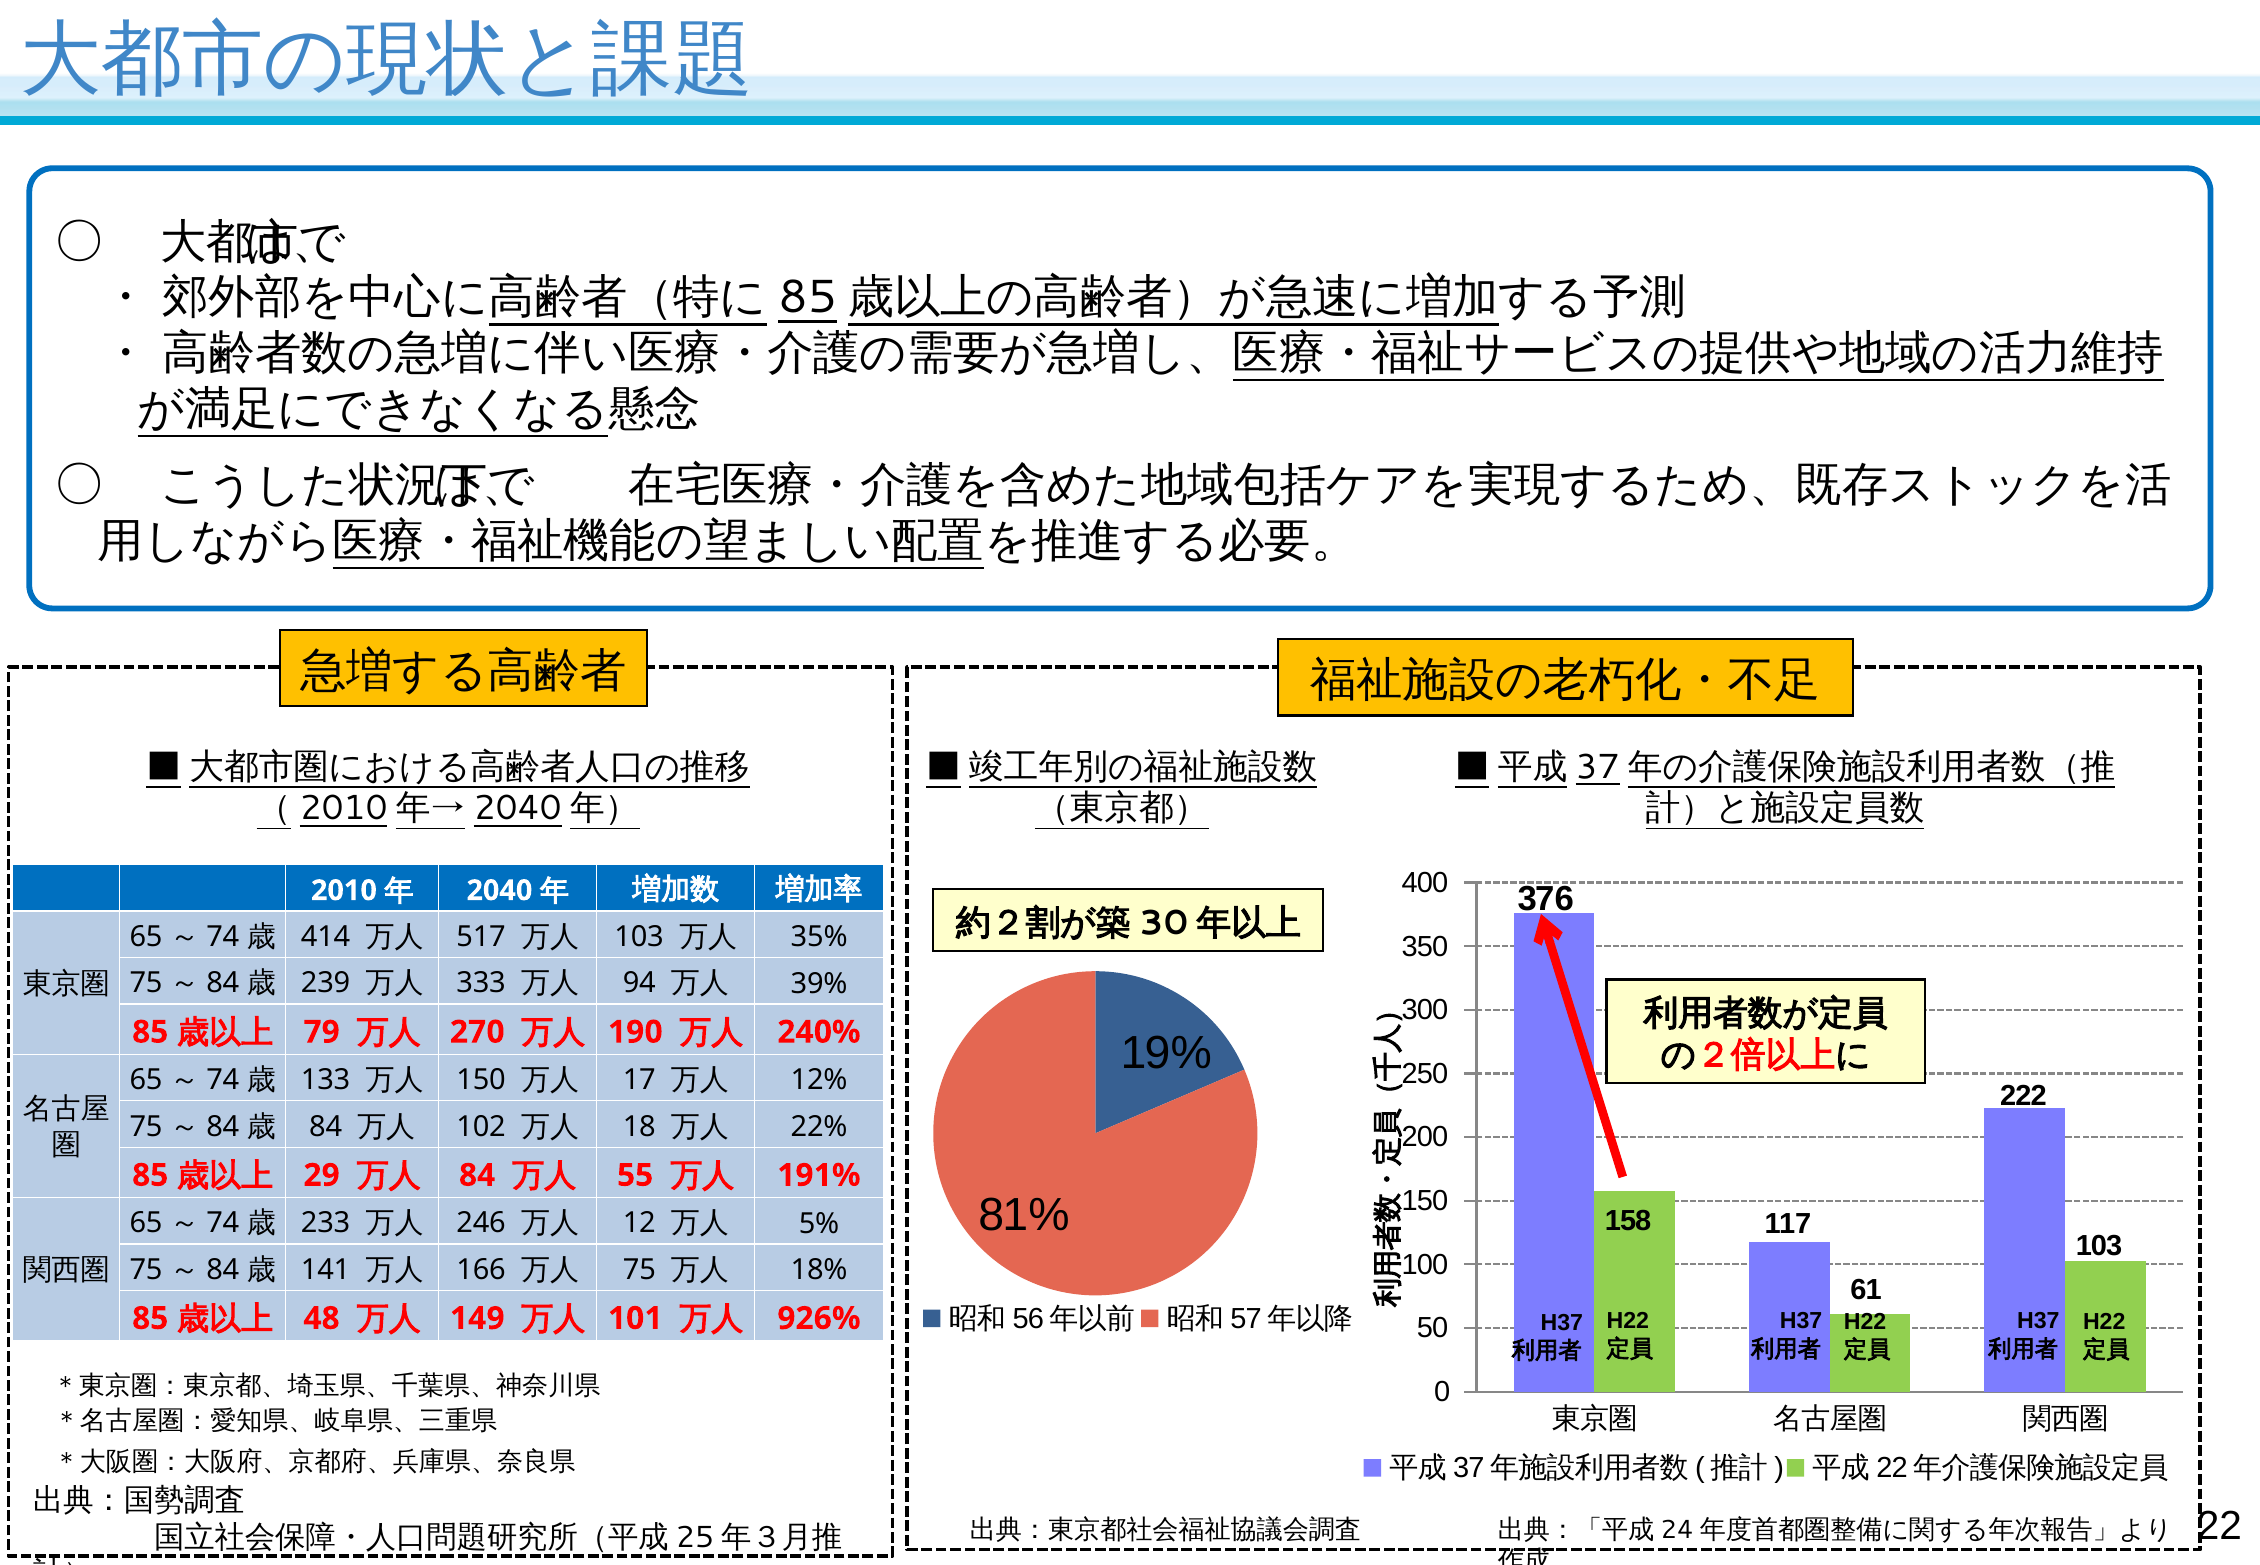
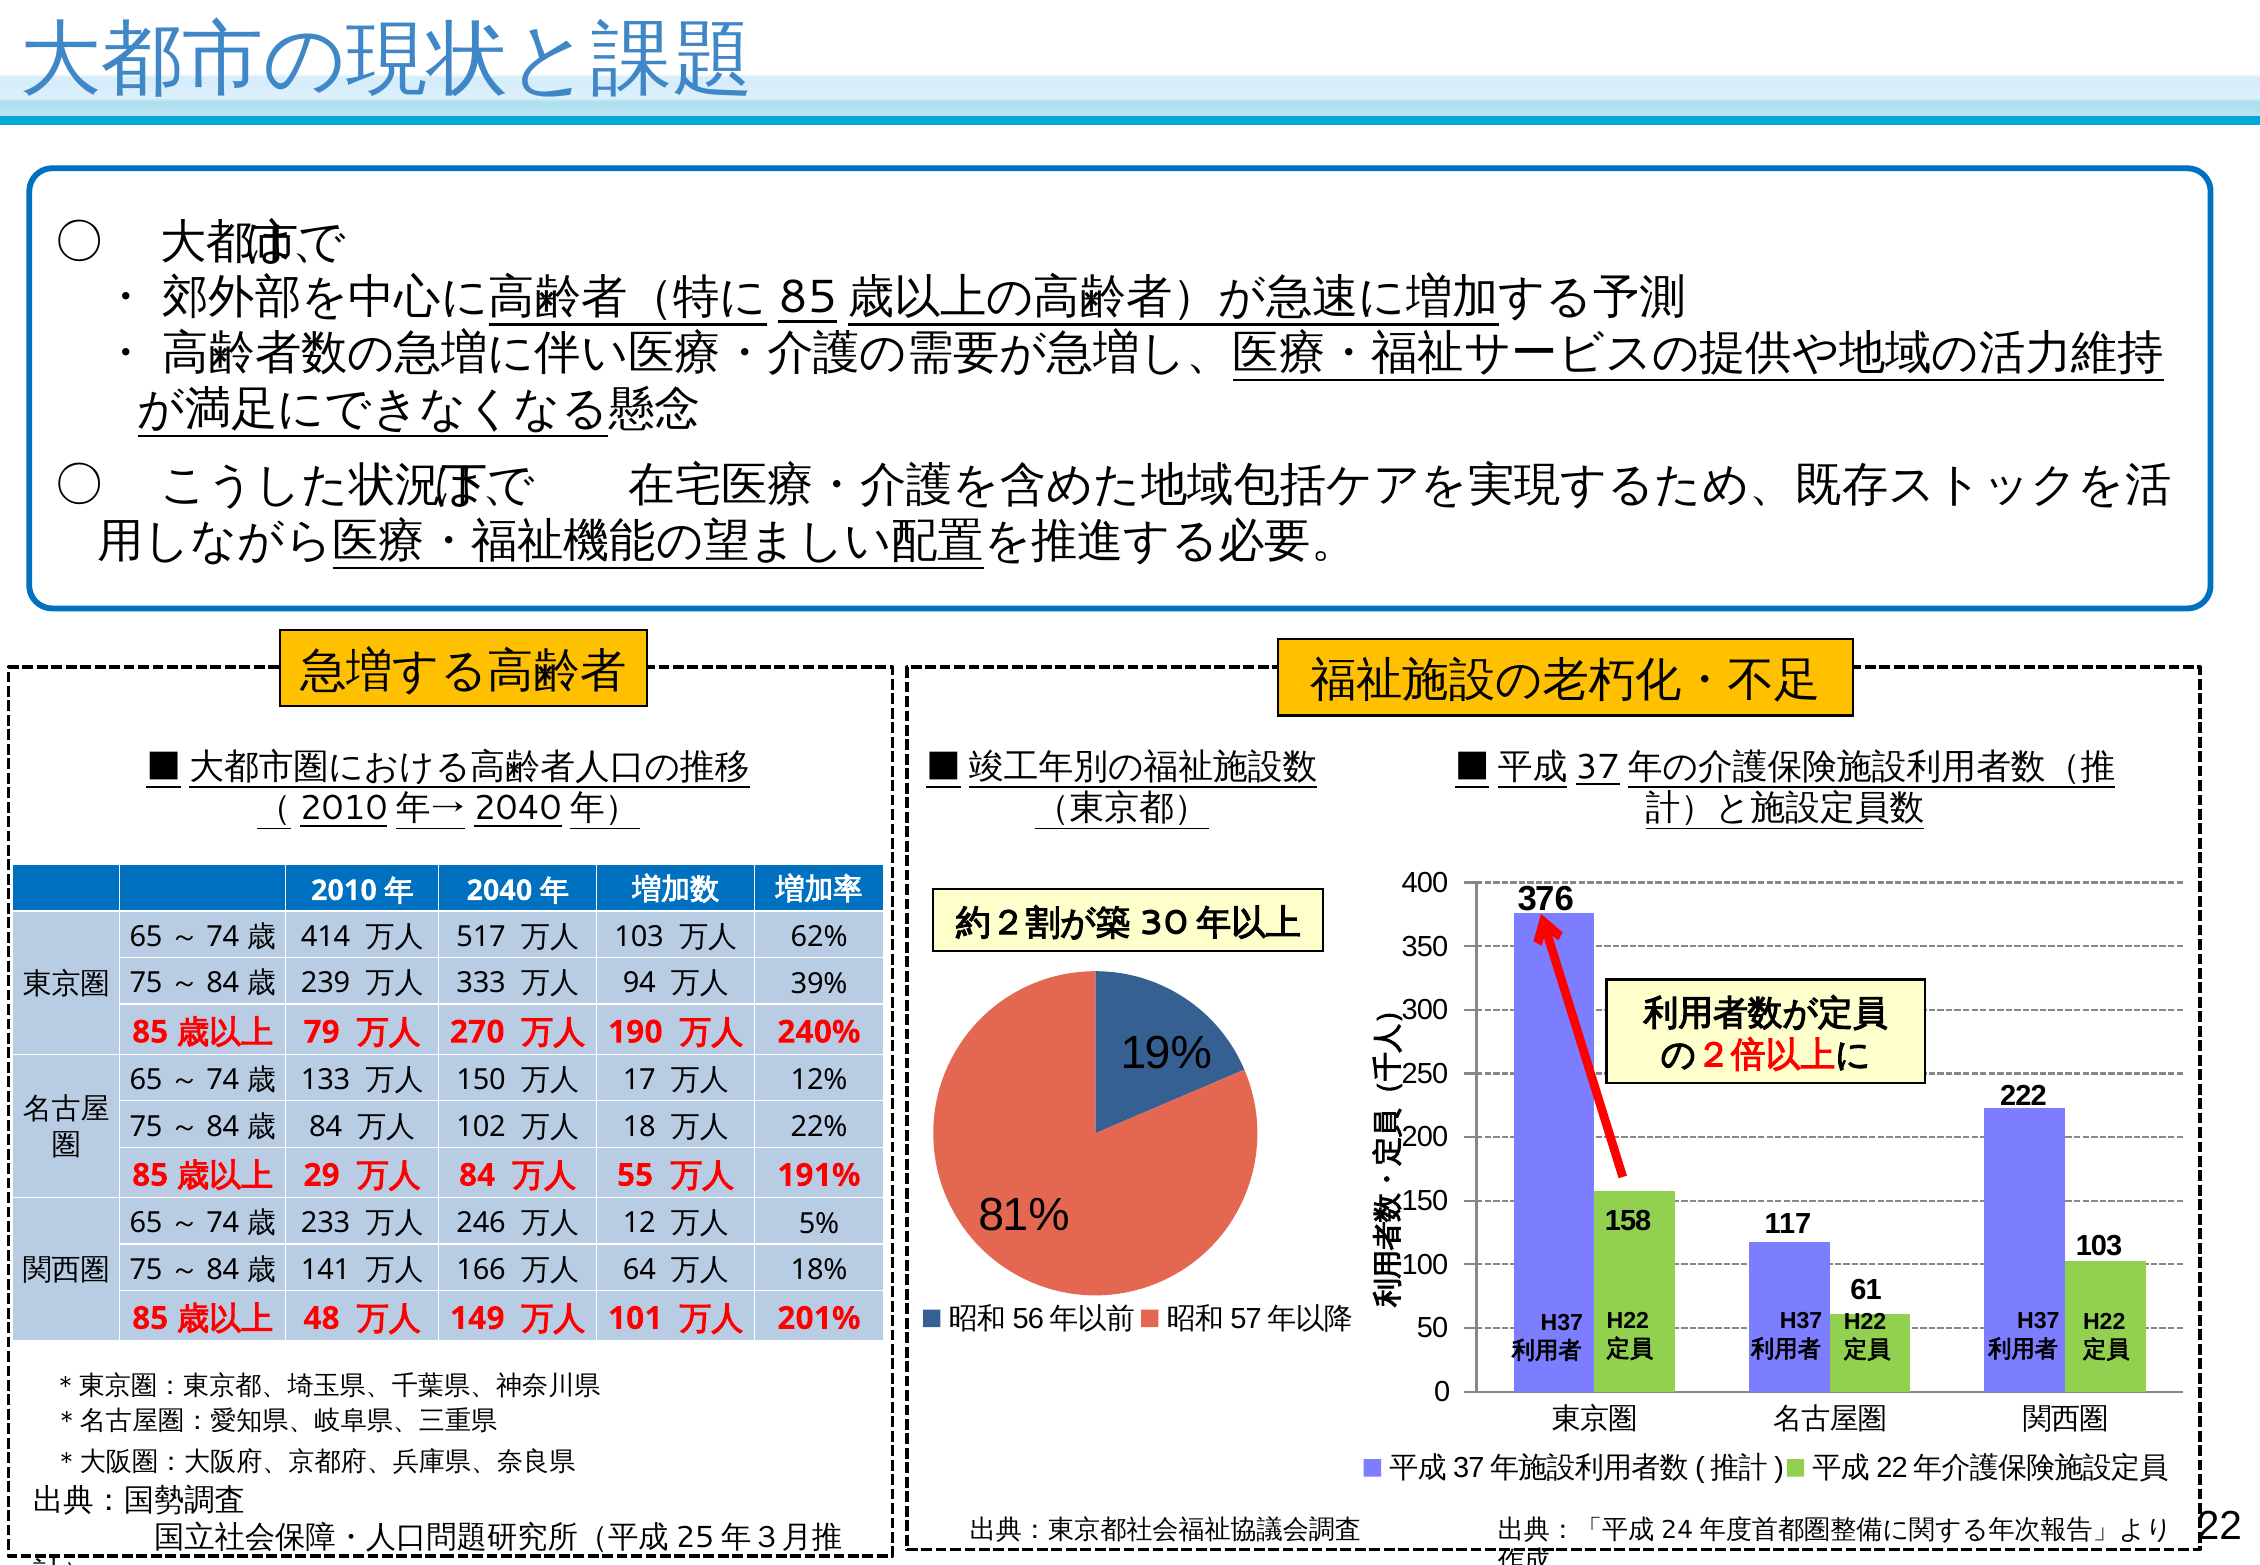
35%: 35% -> 62% (819, 937)
75: 75 -> 64 (639, 1270)
926%: 926% -> 201% (819, 1318)
